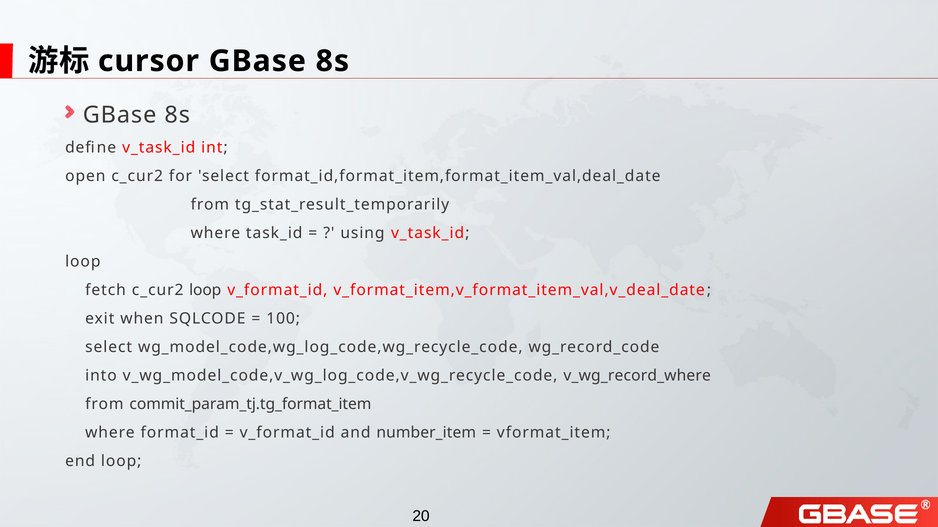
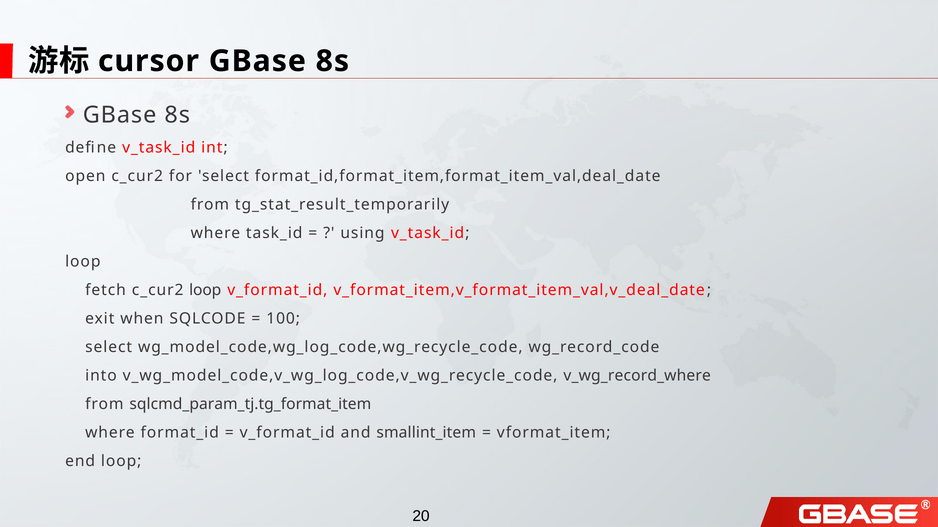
commit_param_tj.tg_format_item: commit_param_tj.tg_format_item -> sqlcmd_param_tj.tg_format_item (250, 405)
number_item: number_item -> smallint_item (426, 433)
